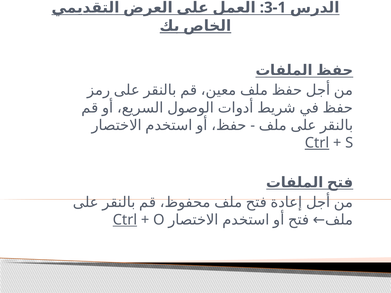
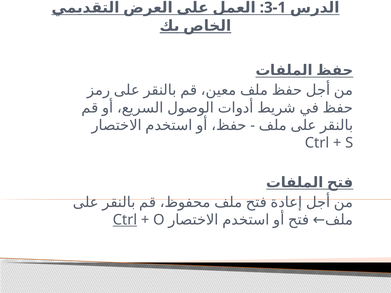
Ctrl underline: present -> none (317, 143)
